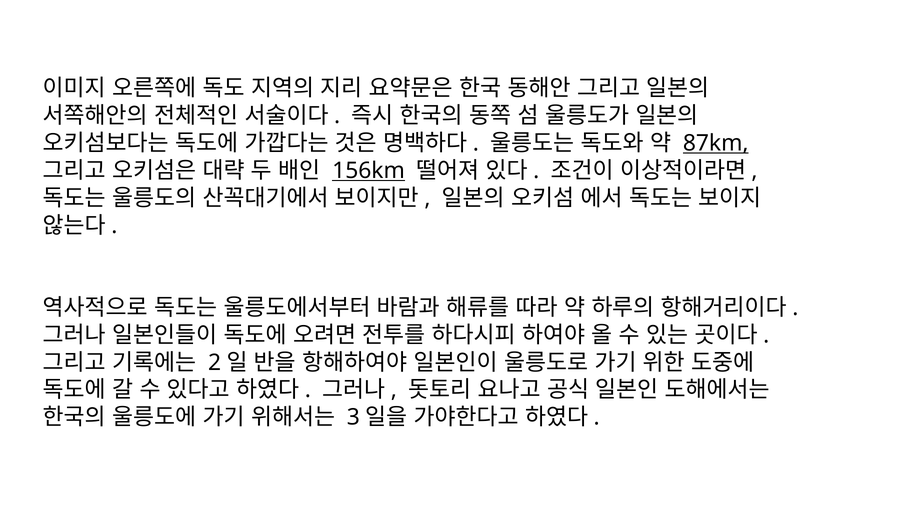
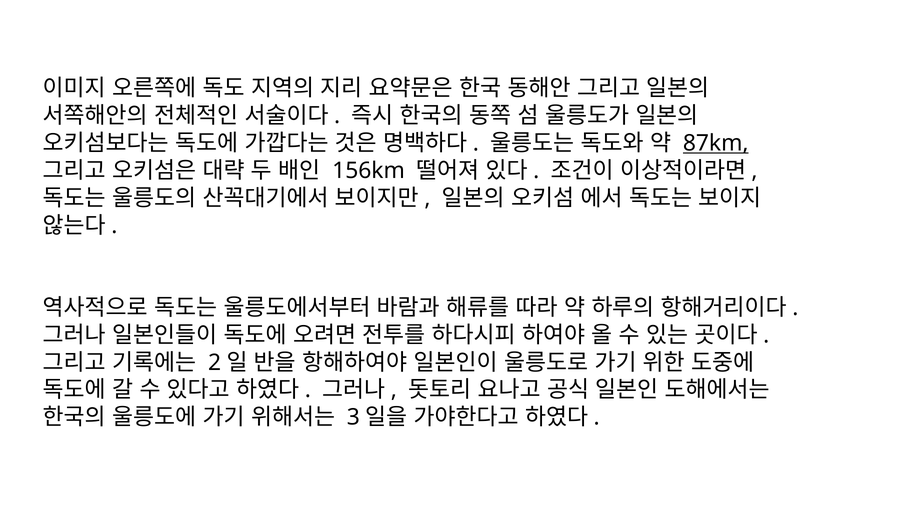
156km underline: present -> none (369, 170)
